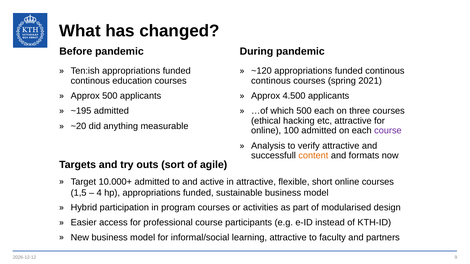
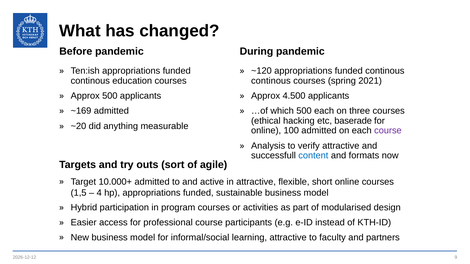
~195: ~195 -> ~169 (81, 111)
etc attractive: attractive -> baserade (353, 121)
content colour: orange -> blue (313, 156)
